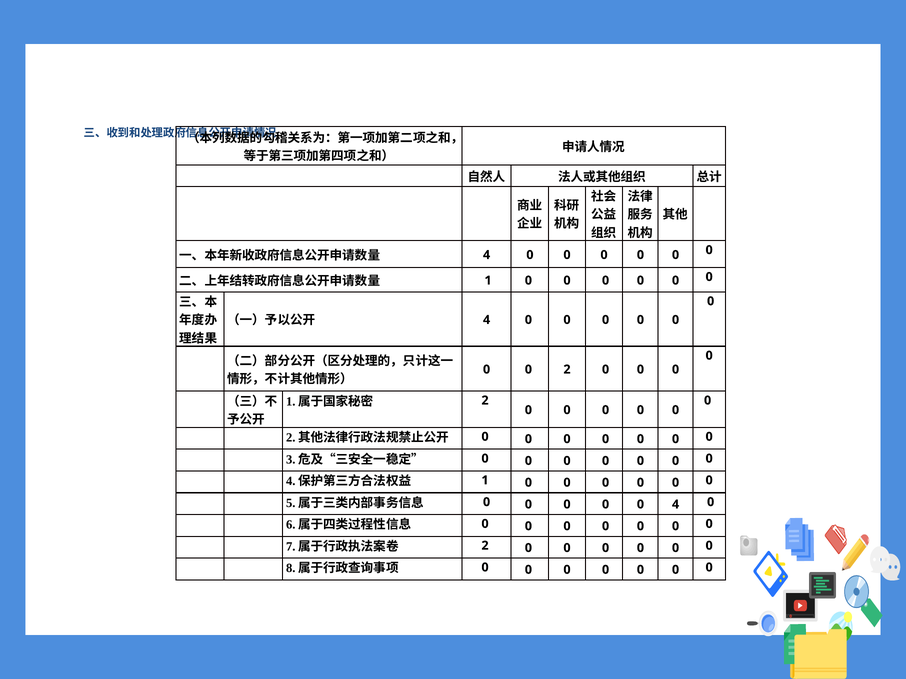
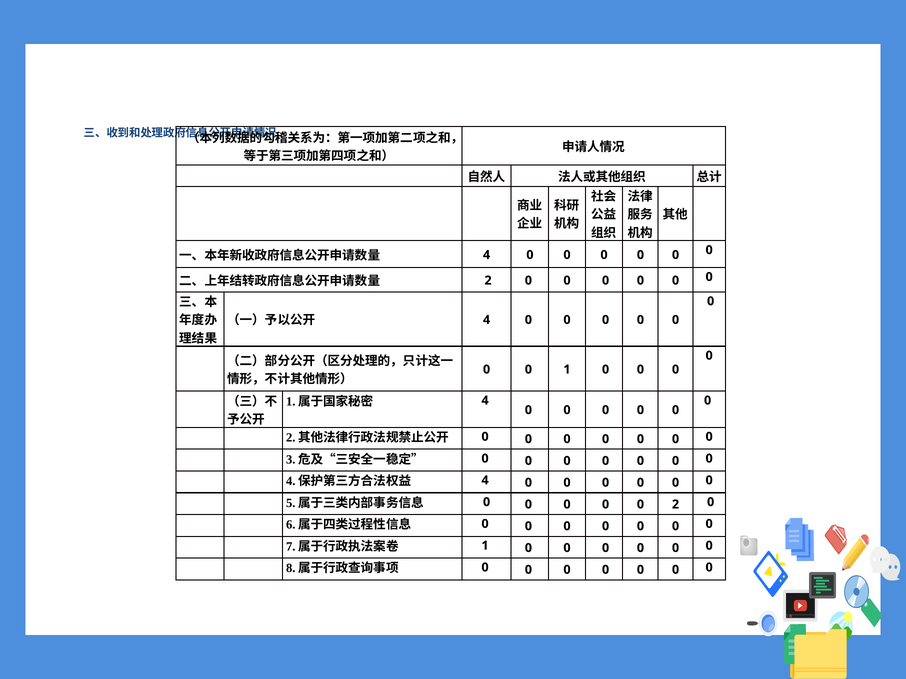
1: 1 -> 2 (488, 281)
0 2: 2 -> 1 (567, 370)
2: 2 -> 4 (485, 401)
1: 1 -> 4 (485, 481)
0 4: 4 -> 2 (676, 505)
2: 2 -> 1 (485, 546)
